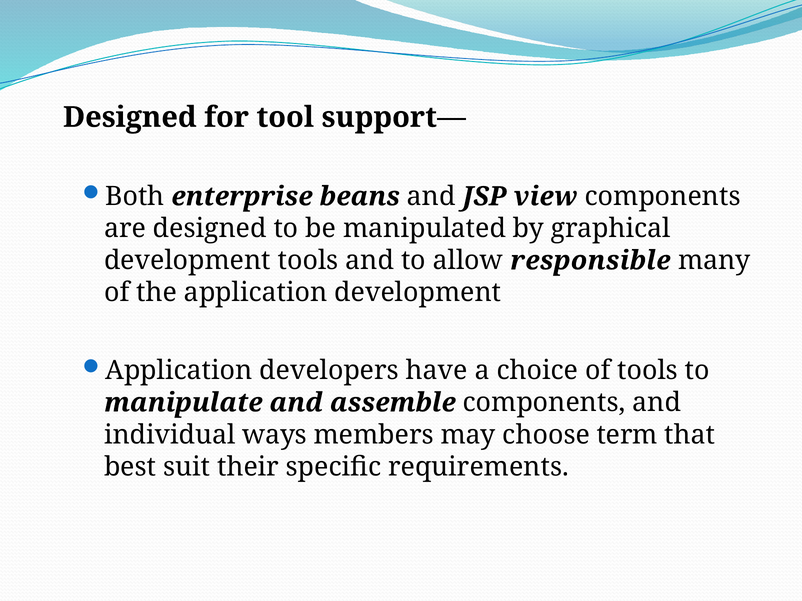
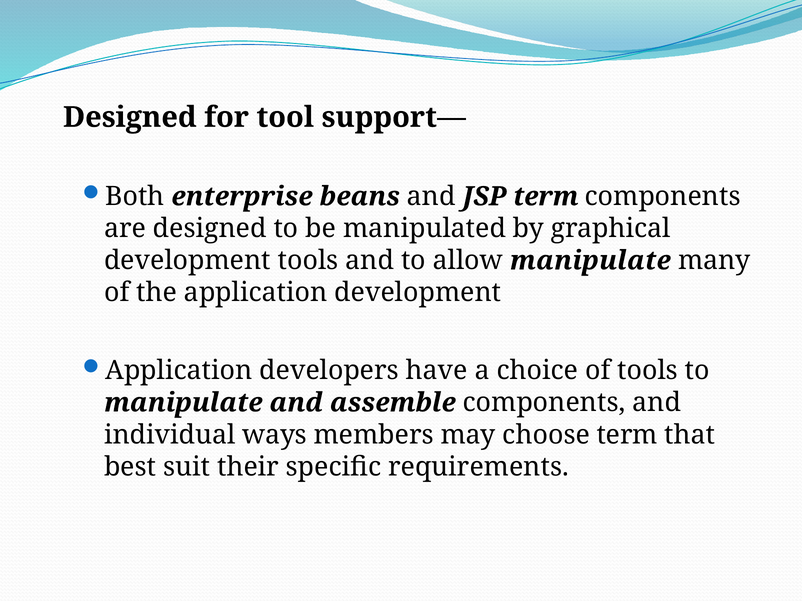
JSP view: view -> term (546, 197)
allow responsible: responsible -> manipulate (590, 261)
